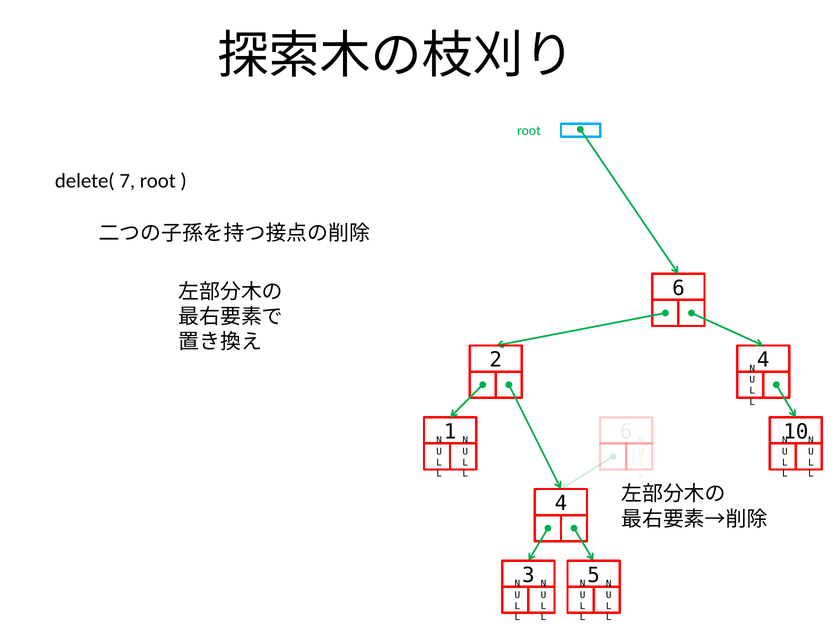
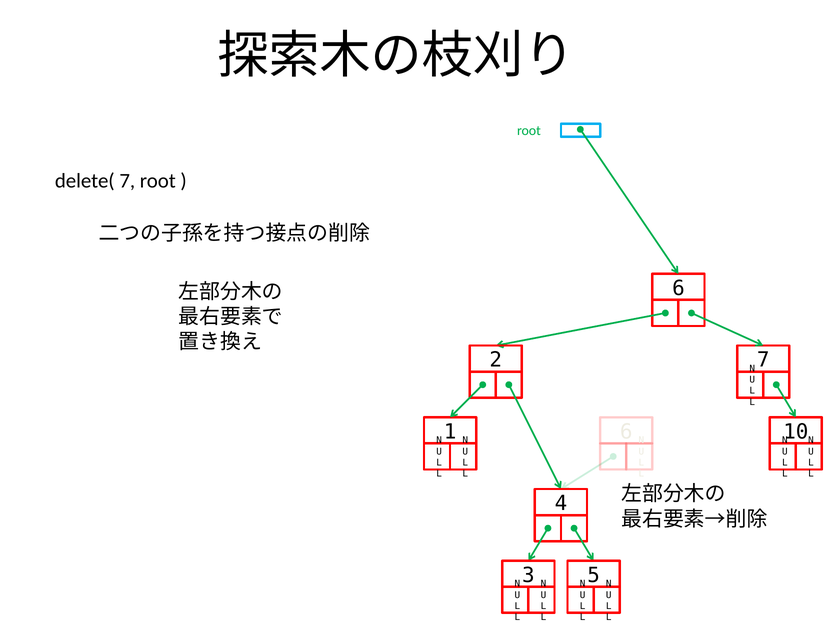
2 4: 4 -> 7 (763, 360)
